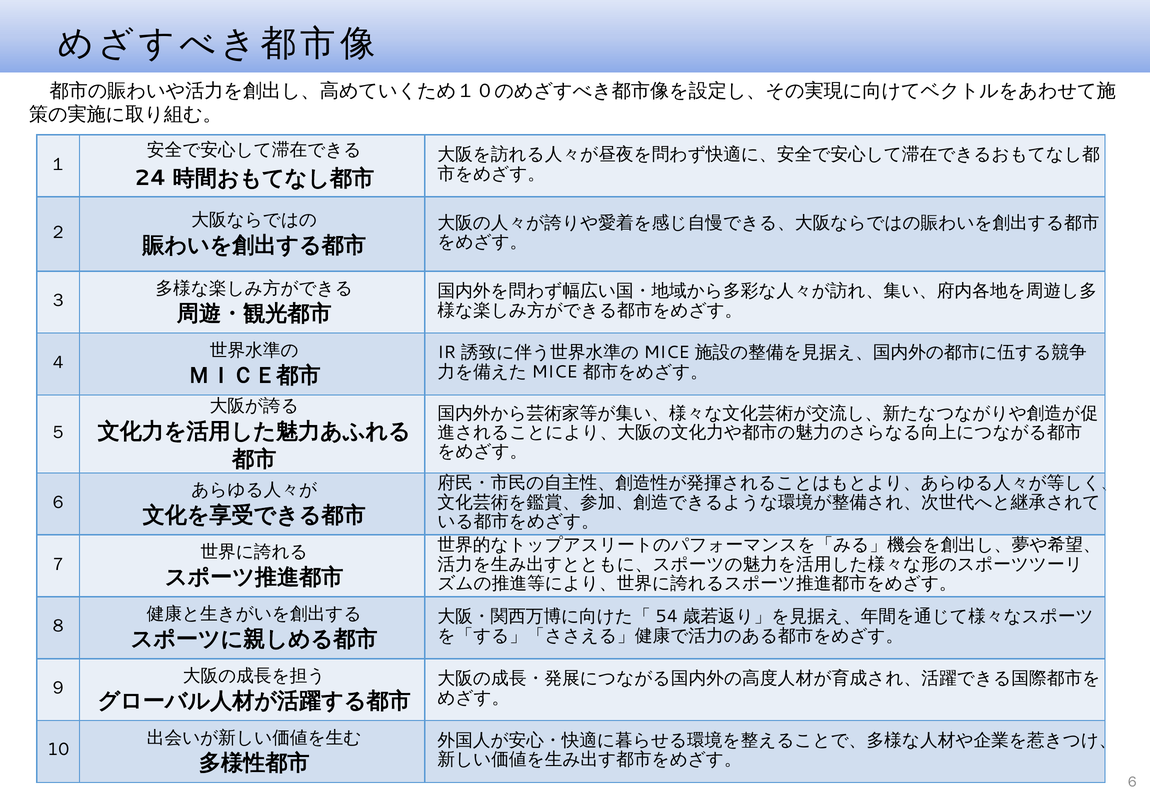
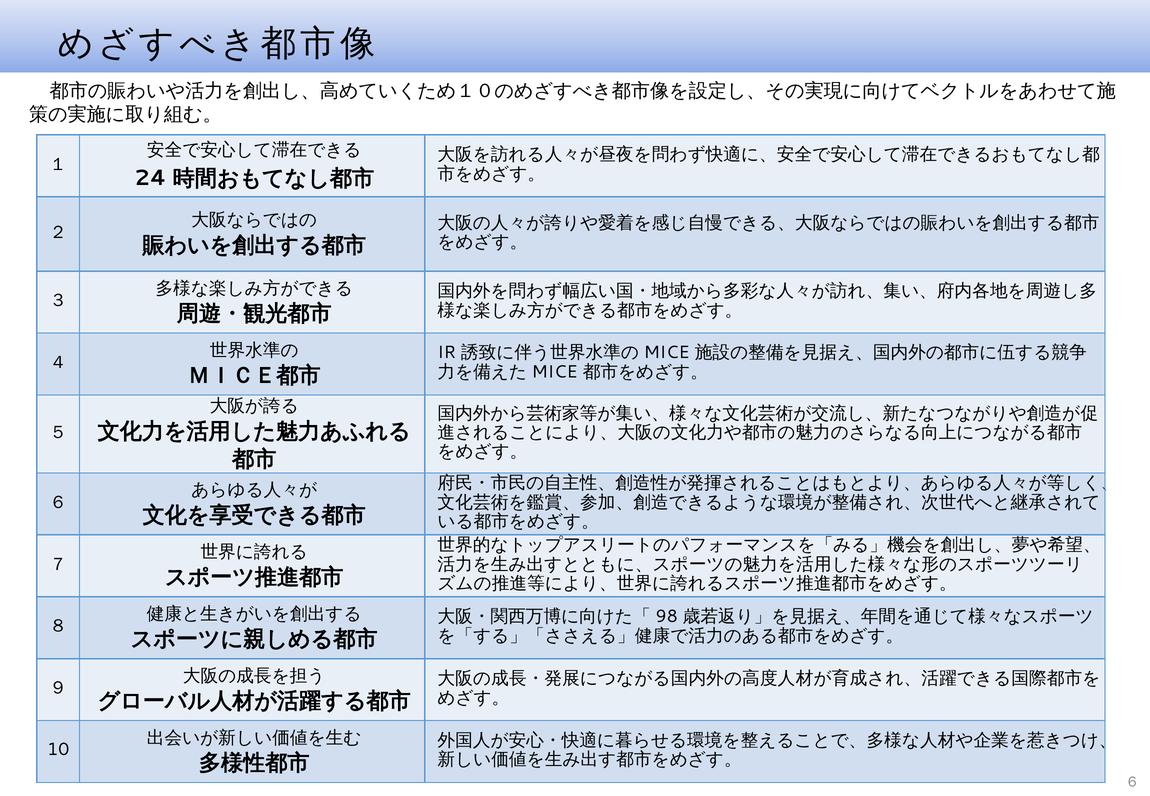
54: 54 -> 98 (667, 616)
